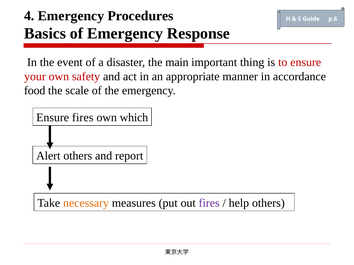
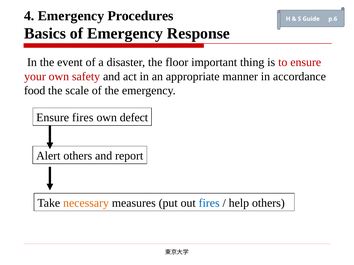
main: main -> floor (177, 62)
which: which -> defect (134, 118)
fires colour: purple -> blue (209, 203)
